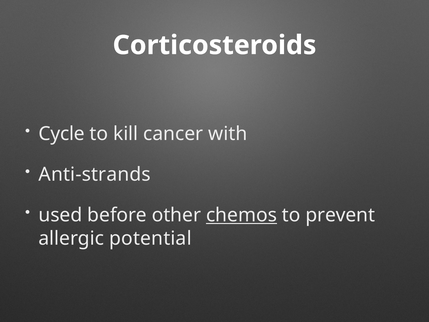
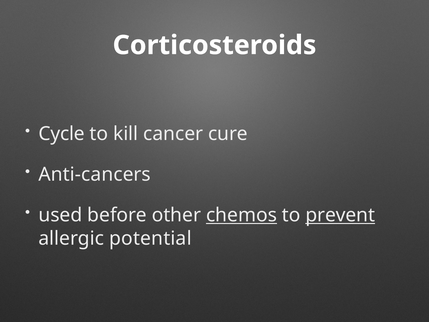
with: with -> cure (228, 134)
Anti-strands: Anti-strands -> Anti-cancers (95, 174)
prevent underline: none -> present (340, 215)
